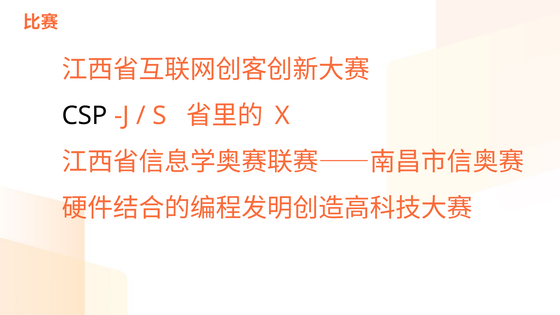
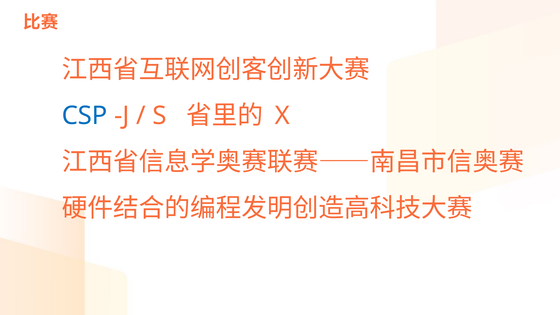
CSP colour: black -> blue (85, 116)
